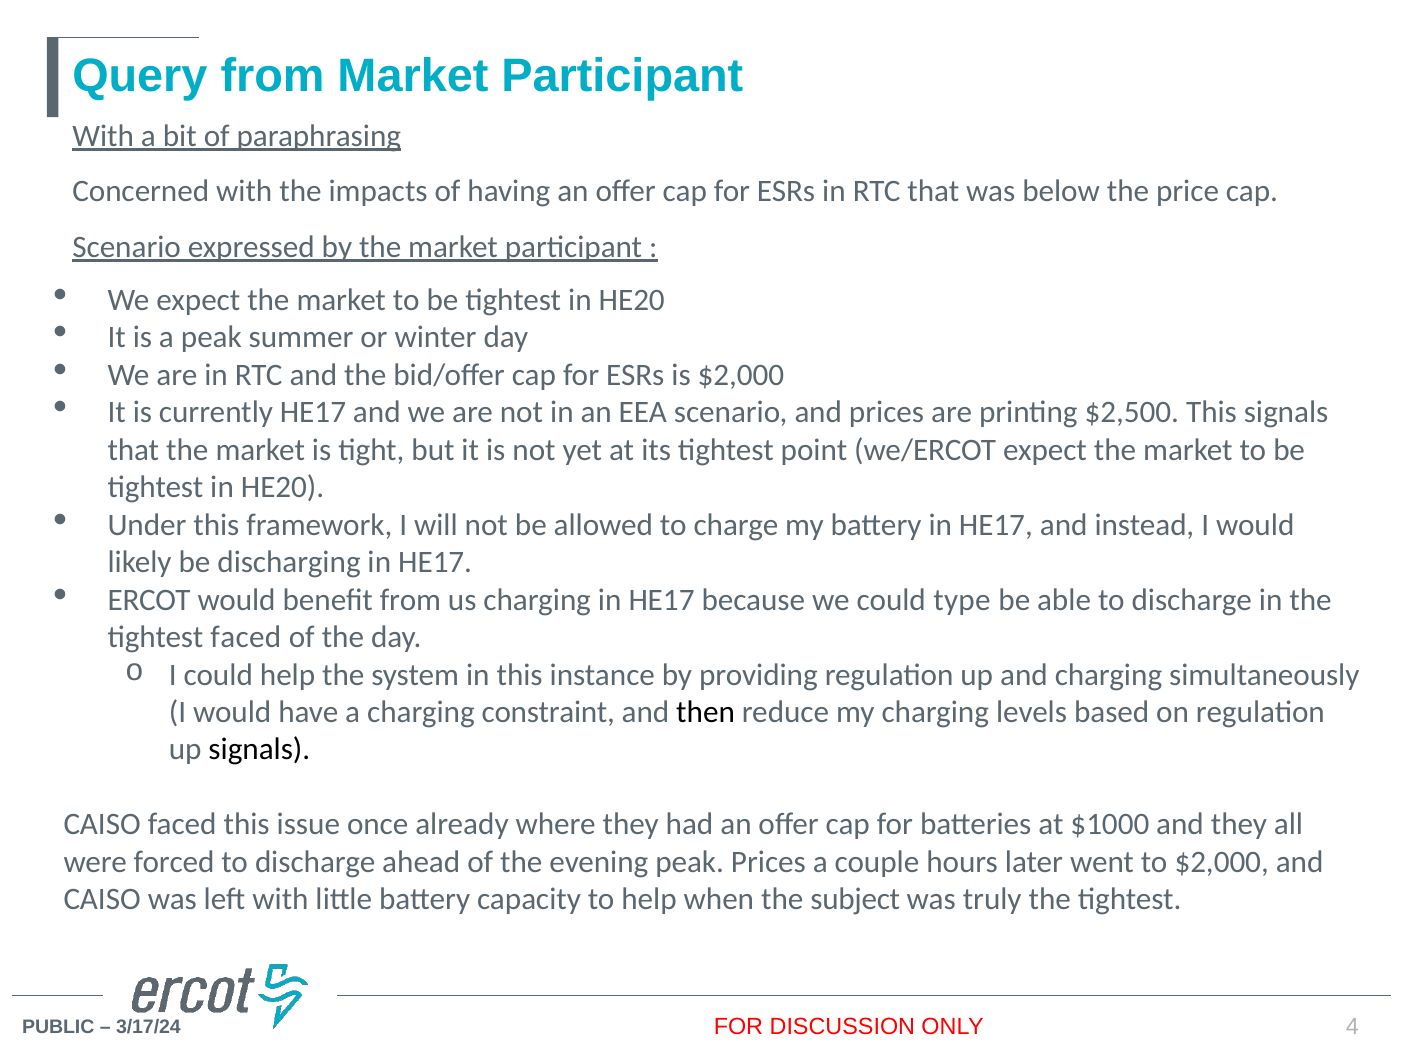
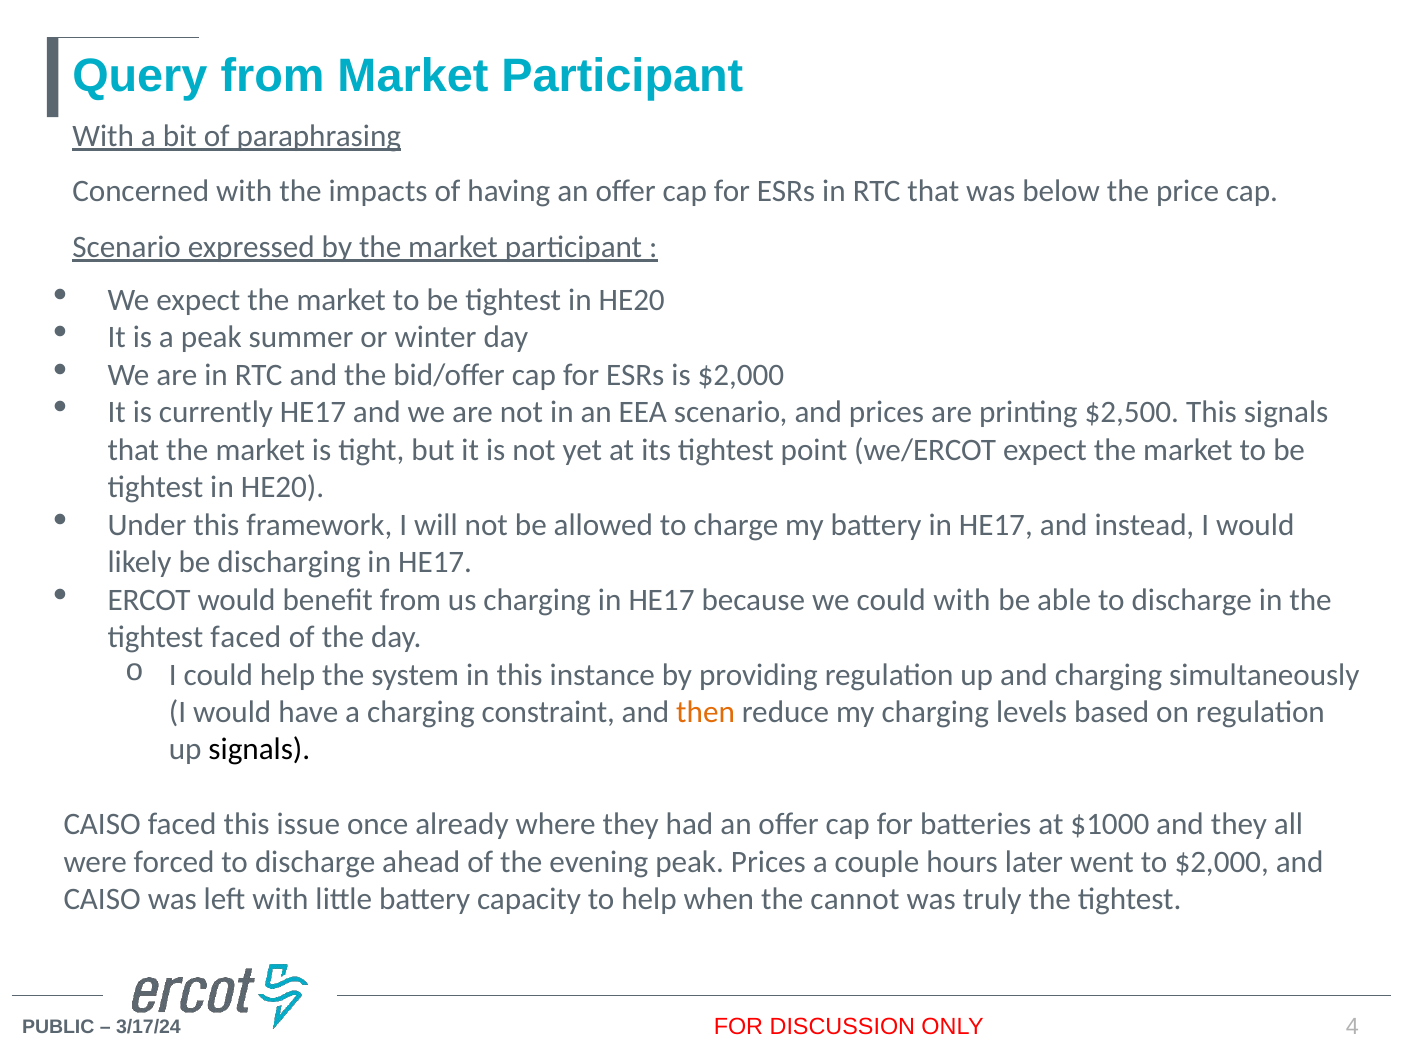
could type: type -> with (962, 600)
then colour: black -> orange (706, 712)
subject: subject -> cannot (855, 899)
